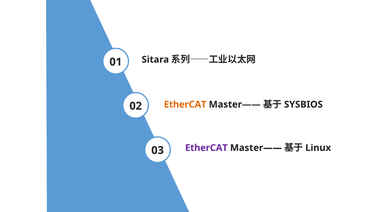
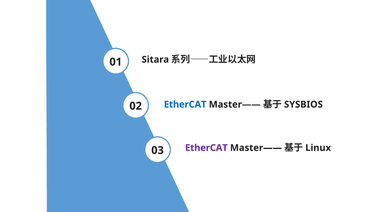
EtherCAT colour: orange -> blue (185, 104)
